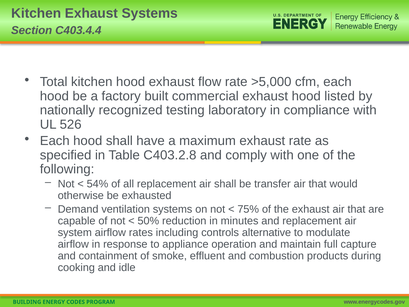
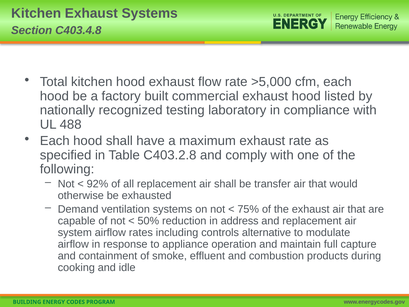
C403.4.4: C403.4.4 -> C403.4.8 (78, 30)
526: 526 -> 488 (71, 124)
54%: 54% -> 92% (98, 184)
minutes: minutes -> address (240, 221)
